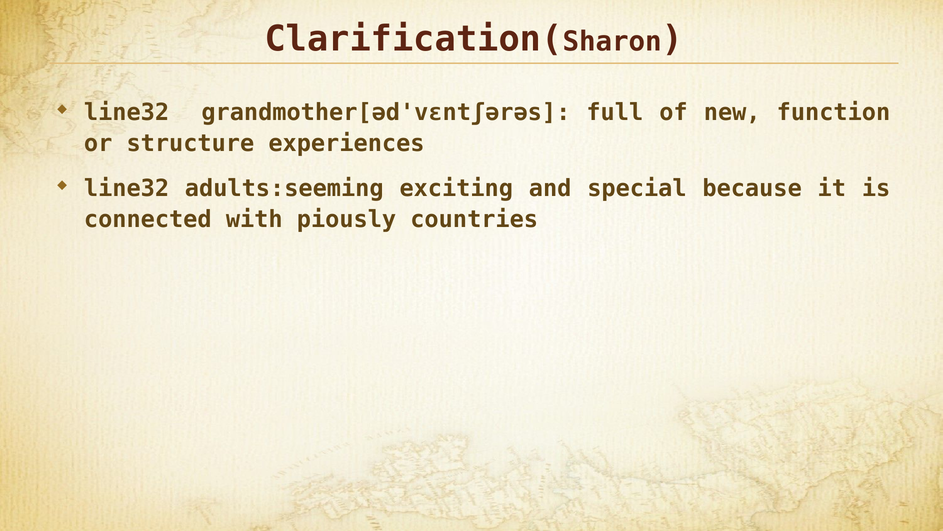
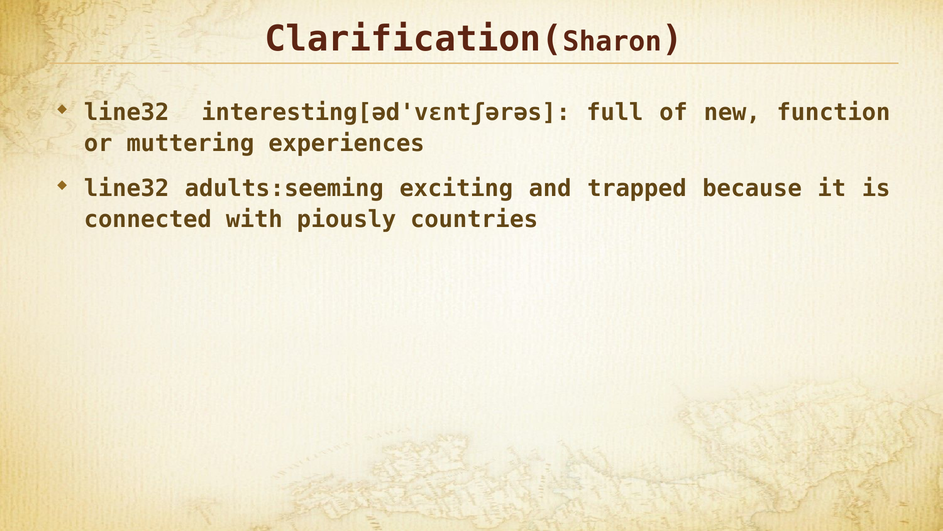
grandmother[əd'vɛntʃərəs: grandmother[əd'vɛntʃərəs -> interesting[əd'vɛntʃərəs (386, 112)
structure: structure -> muttering (190, 143)
special: special -> trapped (637, 188)
